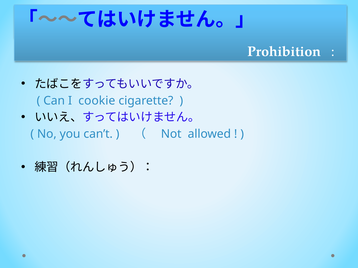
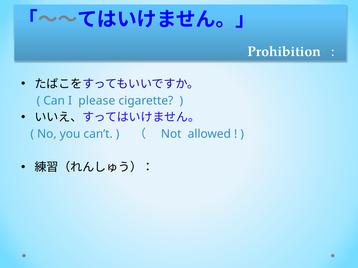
cookie: cookie -> please (97, 101)
